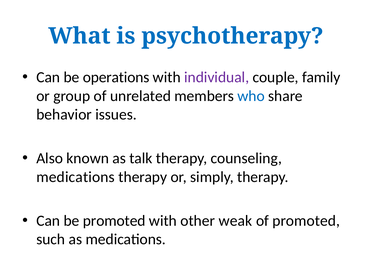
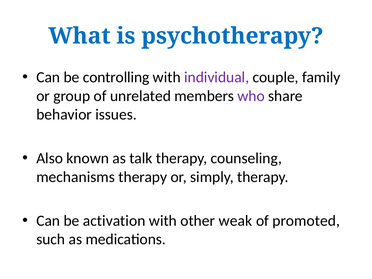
operations: operations -> controlling (116, 77)
who colour: blue -> purple (251, 96)
medications: medications -> mechanisms (76, 177)
be promoted: promoted -> activation (114, 221)
